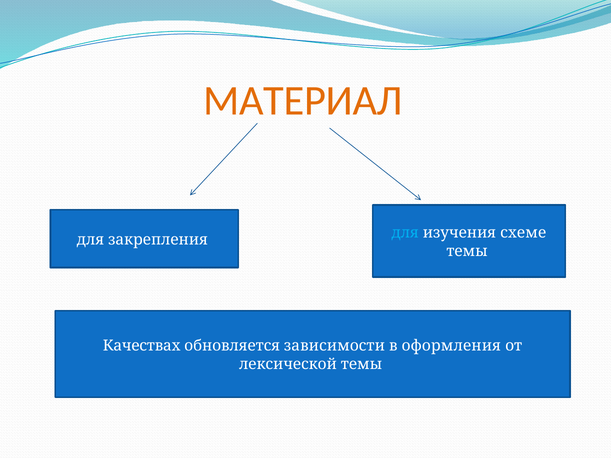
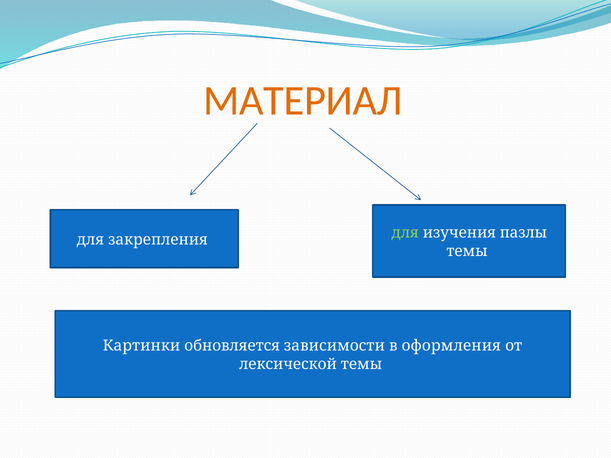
для colour: light blue -> light green (405, 233)
схеме: схеме -> пазлы (523, 233)
Качествах: Качествах -> Картинки (142, 346)
